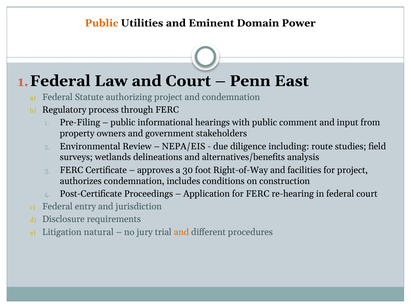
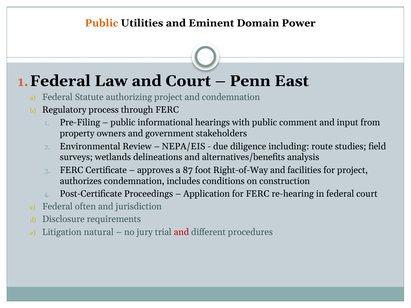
30: 30 -> 87 (188, 170)
entry: entry -> often (85, 207)
and colour: orange -> red (181, 232)
